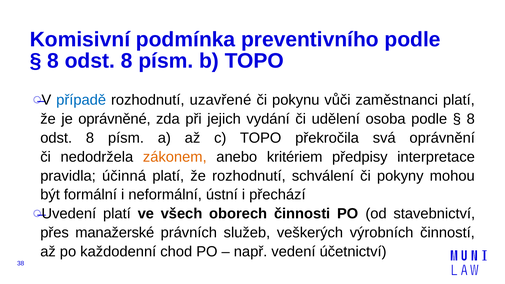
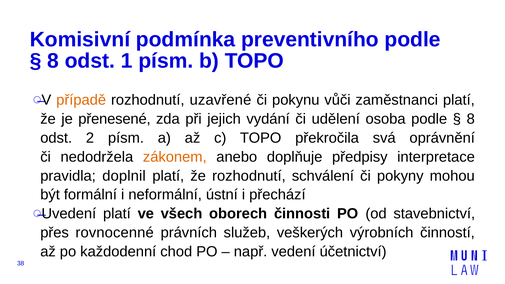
8: 8 -> 1 (127, 61)
případě colour: blue -> orange (81, 100)
oprávněné: oprávněné -> přenesené (114, 119)
8: 8 -> 2 (90, 138)
kritériem: kritériem -> doplňuje (295, 157)
účinná: účinná -> doplnil (124, 176)
manažerské: manažerské -> rovnocenné (115, 233)
